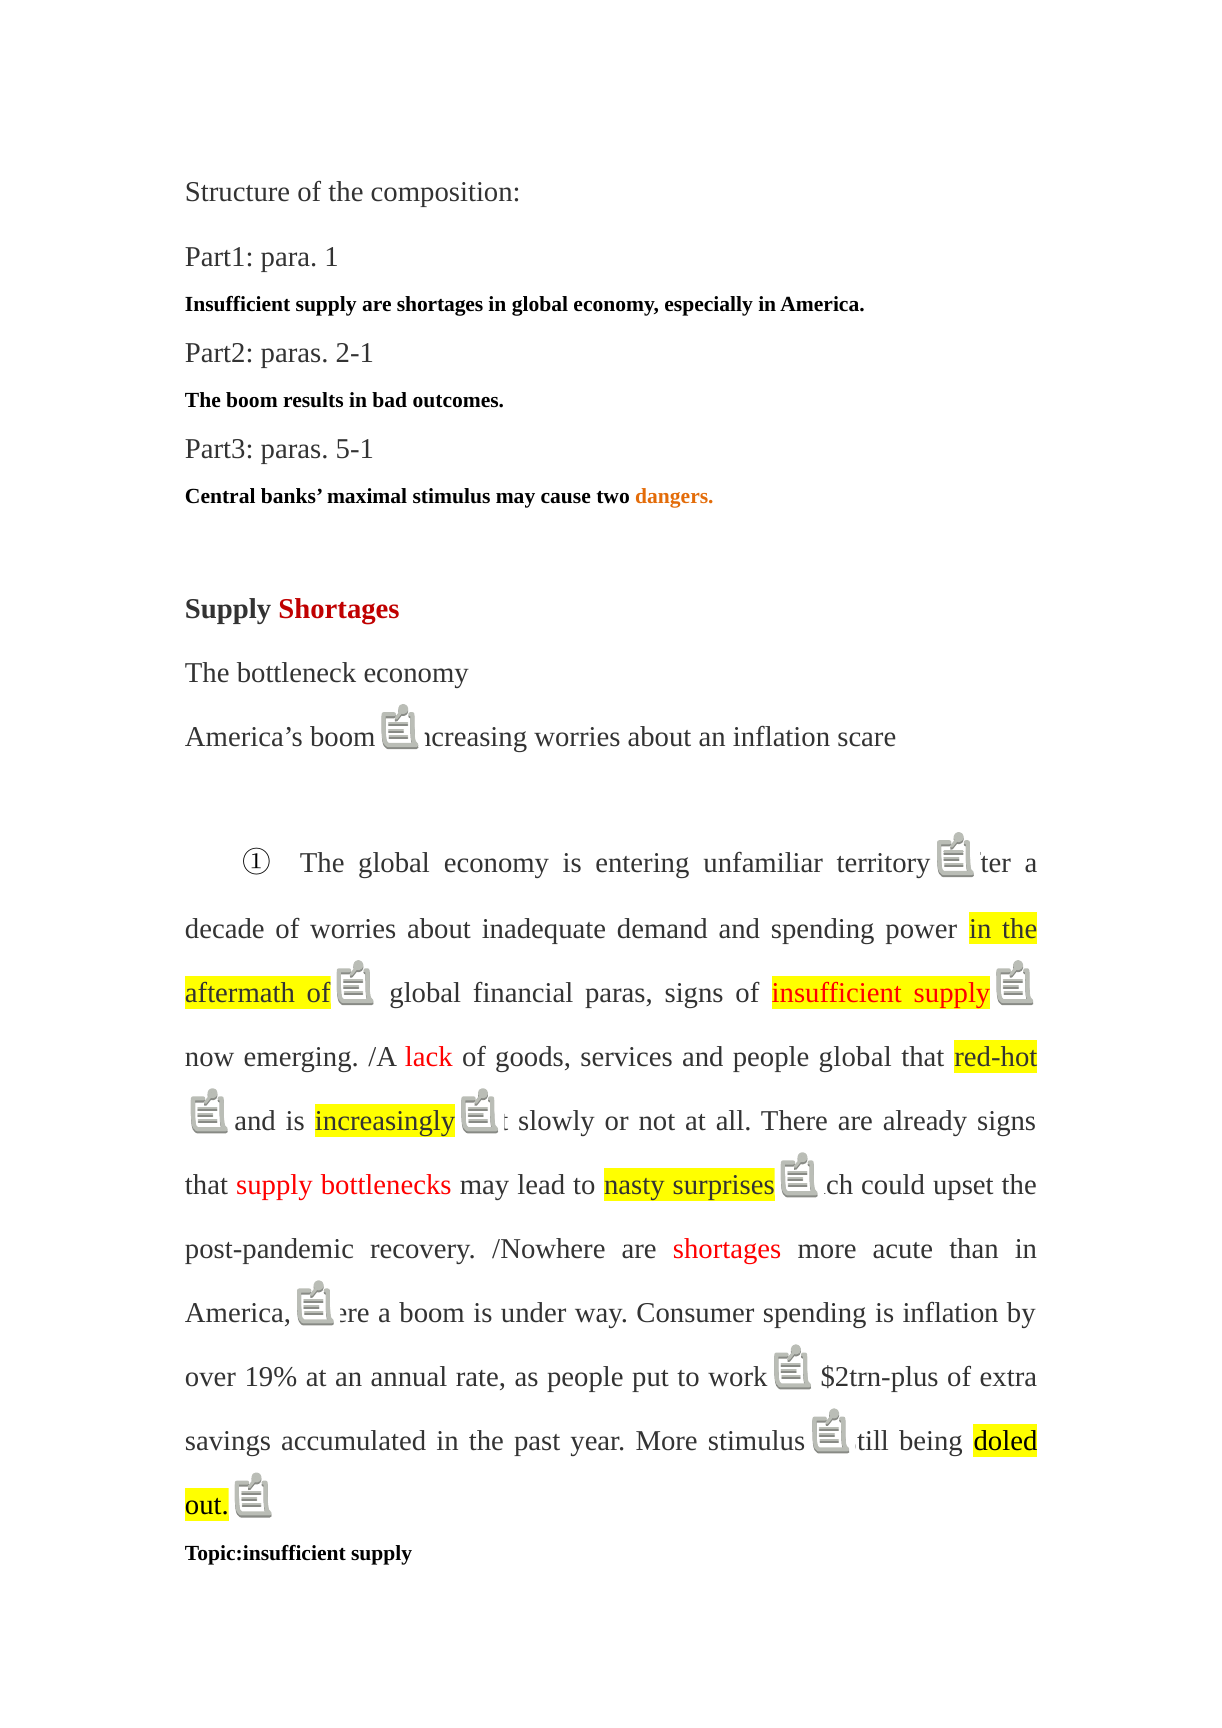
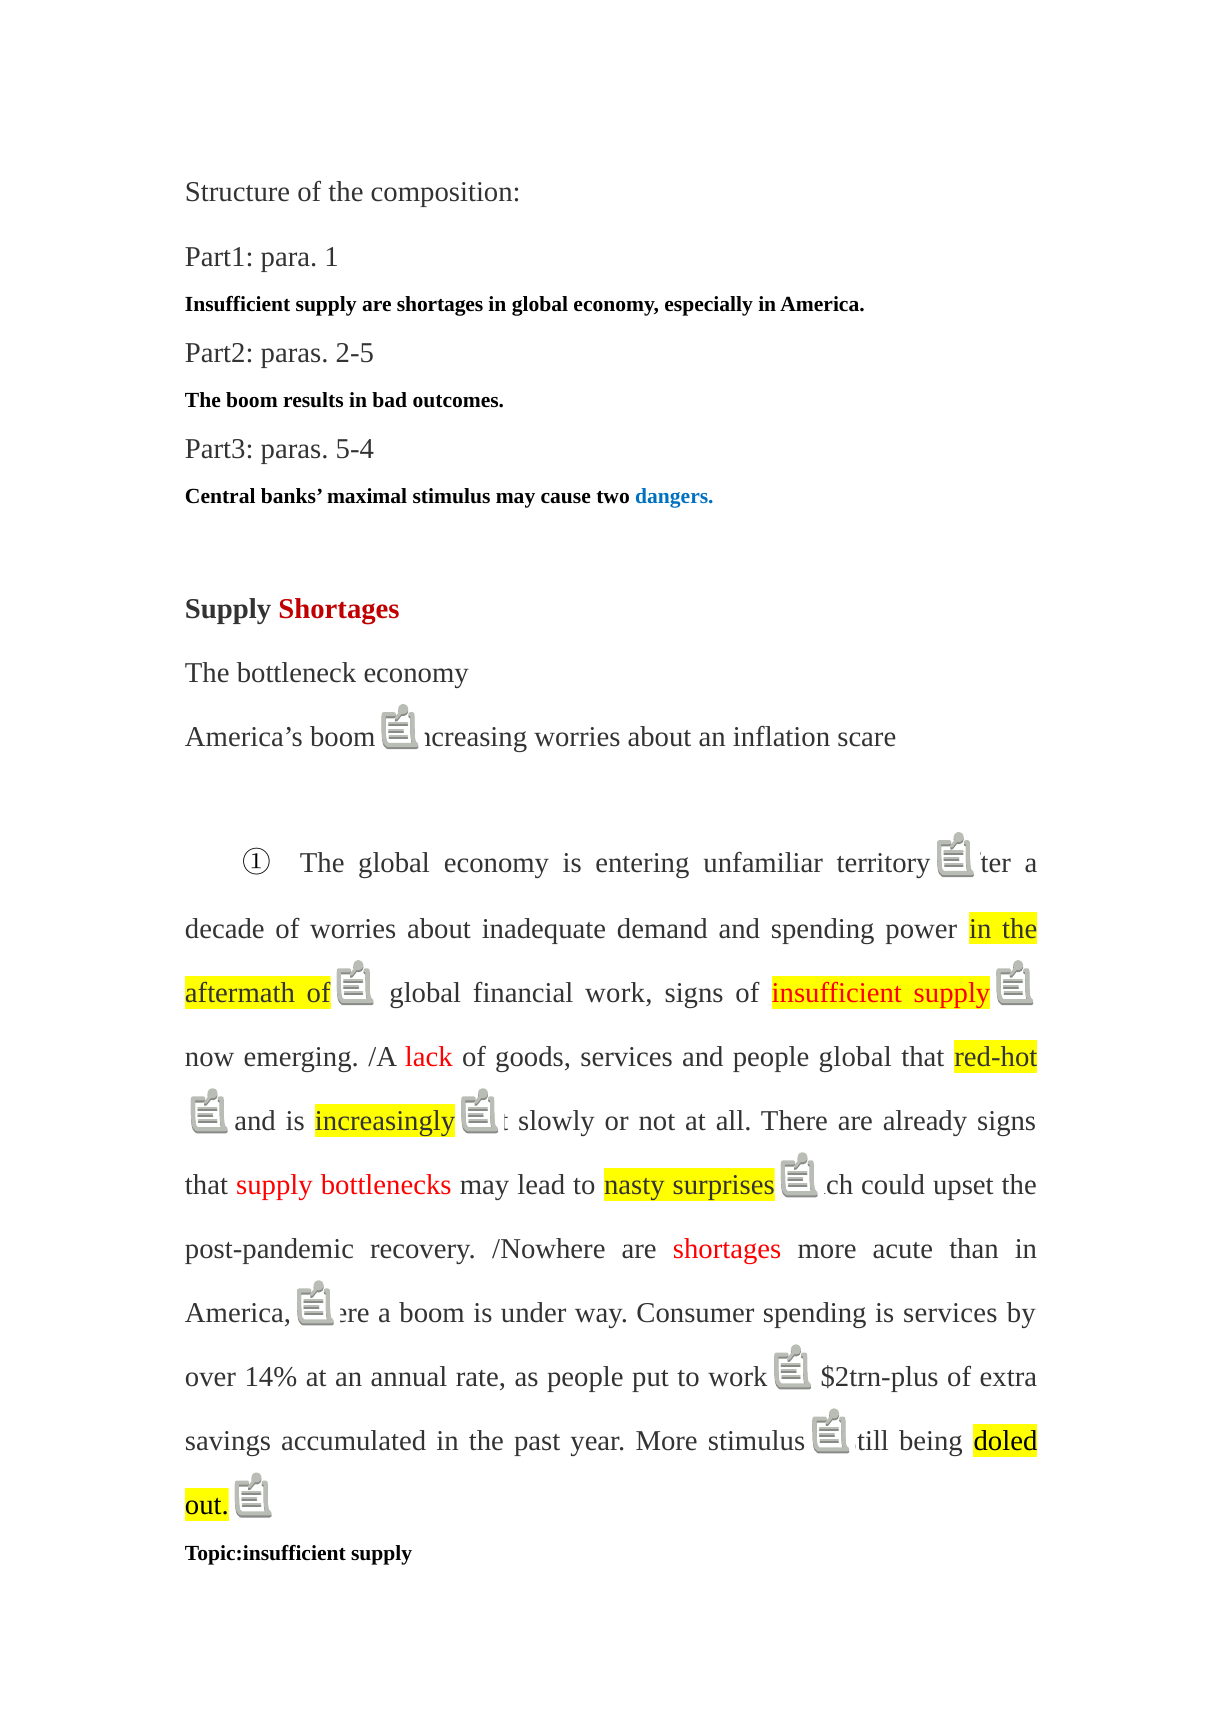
2-1: 2-1 -> 2-5 (355, 353)
5-1: 5-1 -> 5-4 (355, 449)
dangers colour: orange -> blue (674, 496)
financial paras: paras -> work (619, 993)
is inflation: inflation -> services (950, 1313)
19%: 19% -> 14% (271, 1377)
